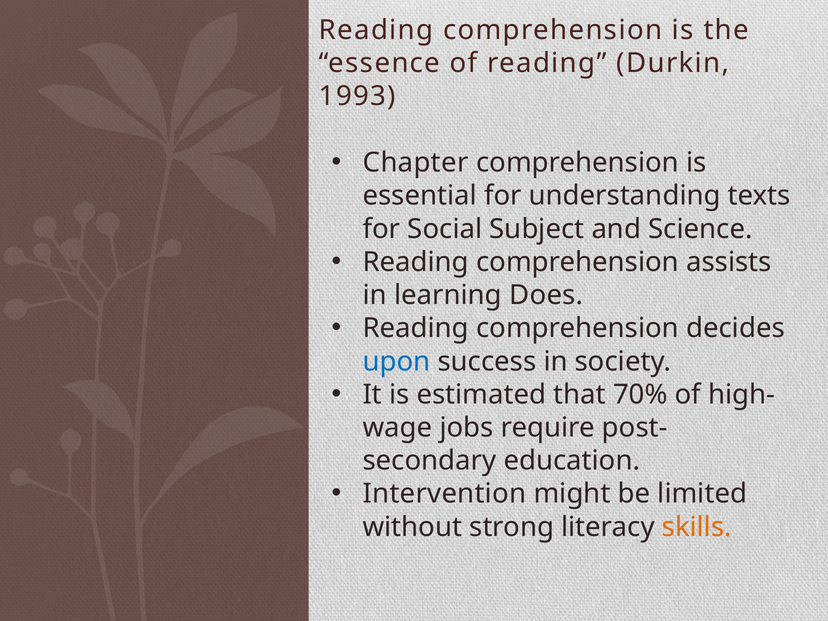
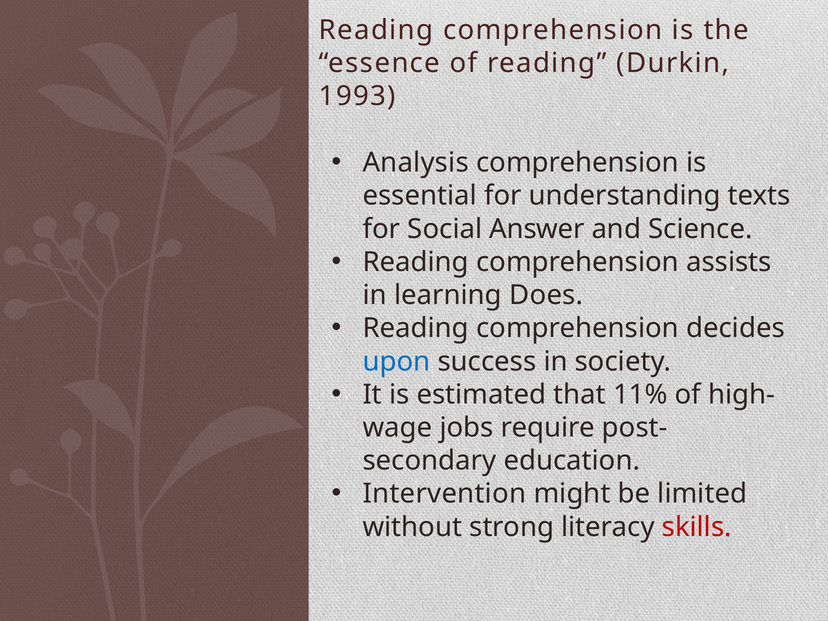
Chapter: Chapter -> Analysis (416, 163)
Subject: Subject -> Answer (537, 229)
70%: 70% -> 11% (640, 395)
skills colour: orange -> red (697, 527)
